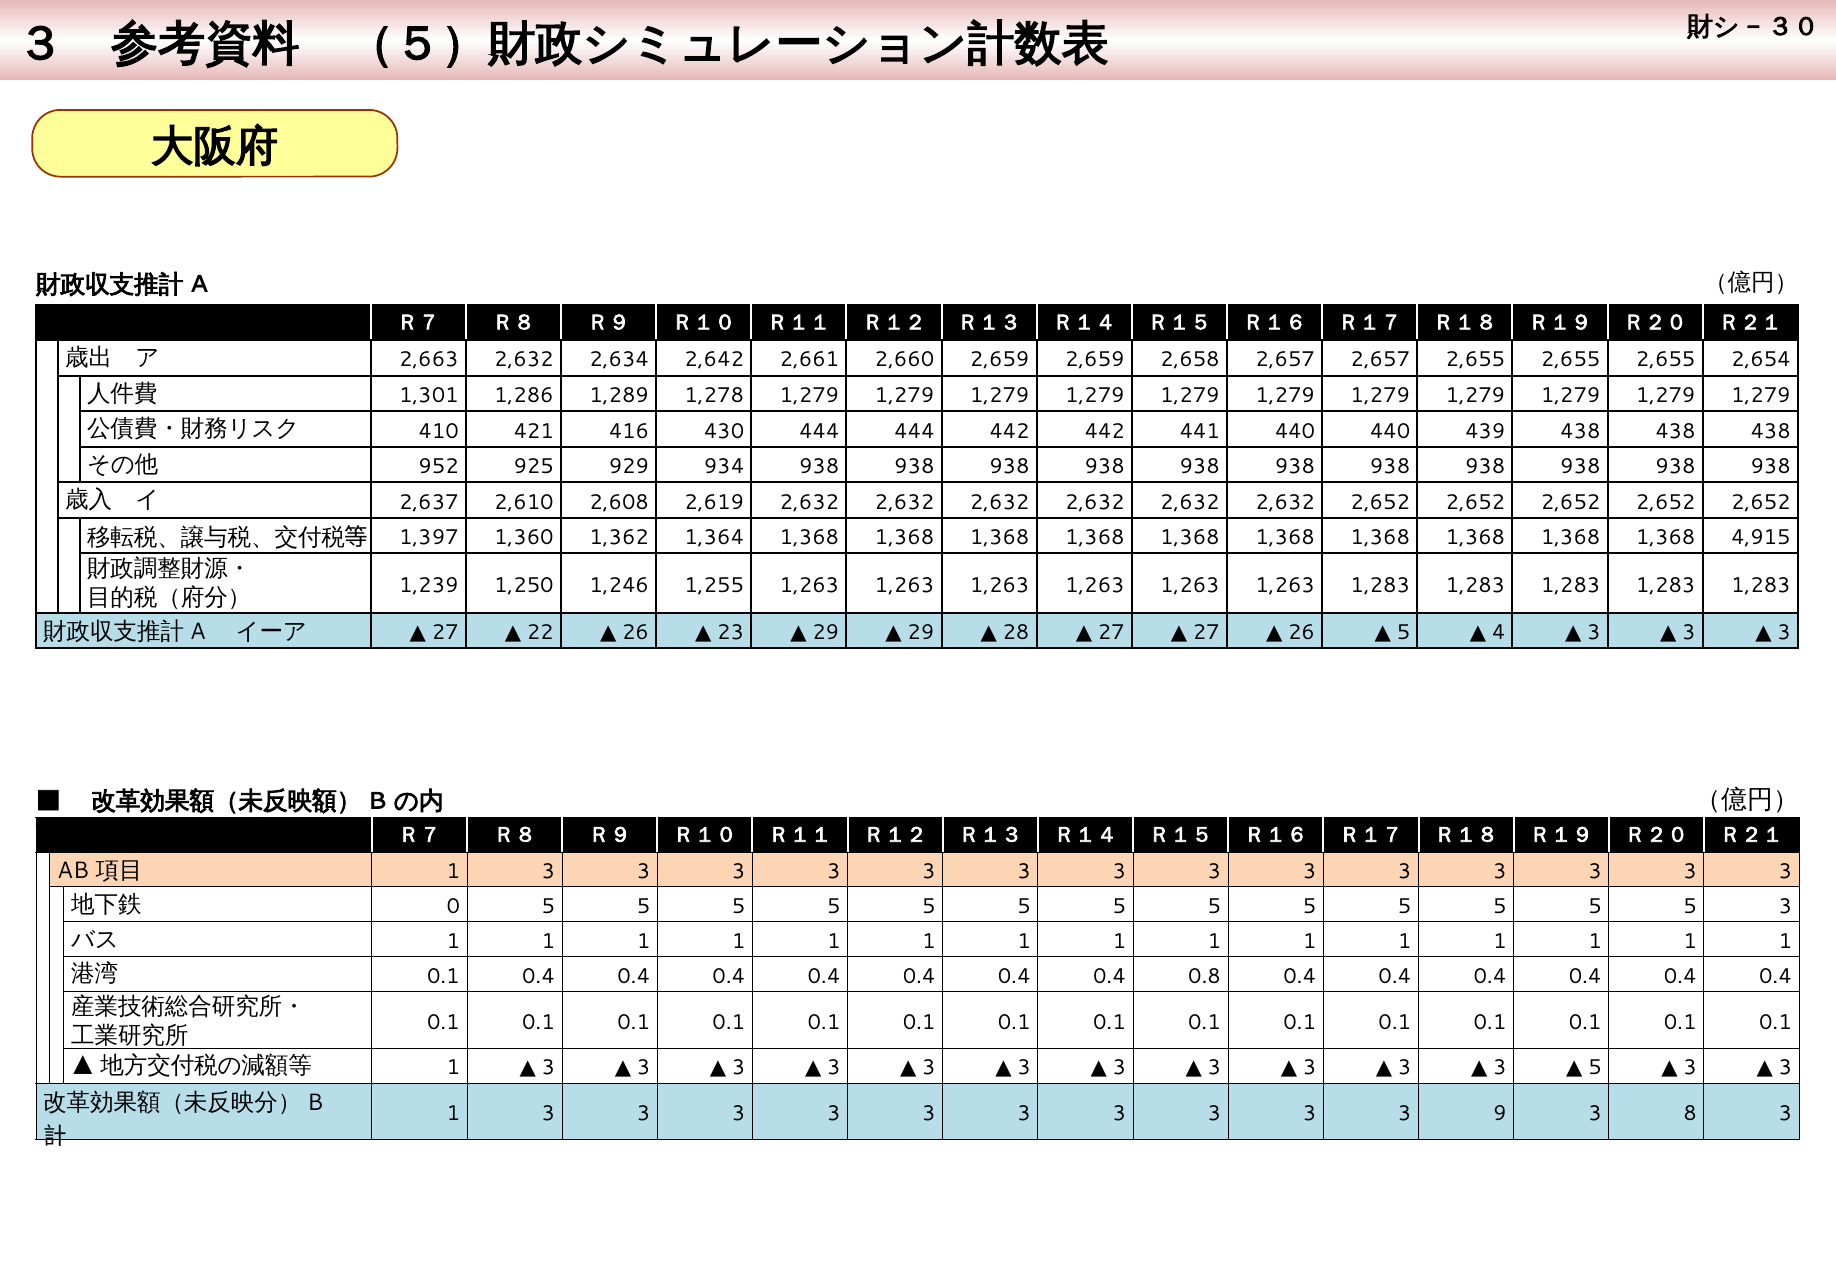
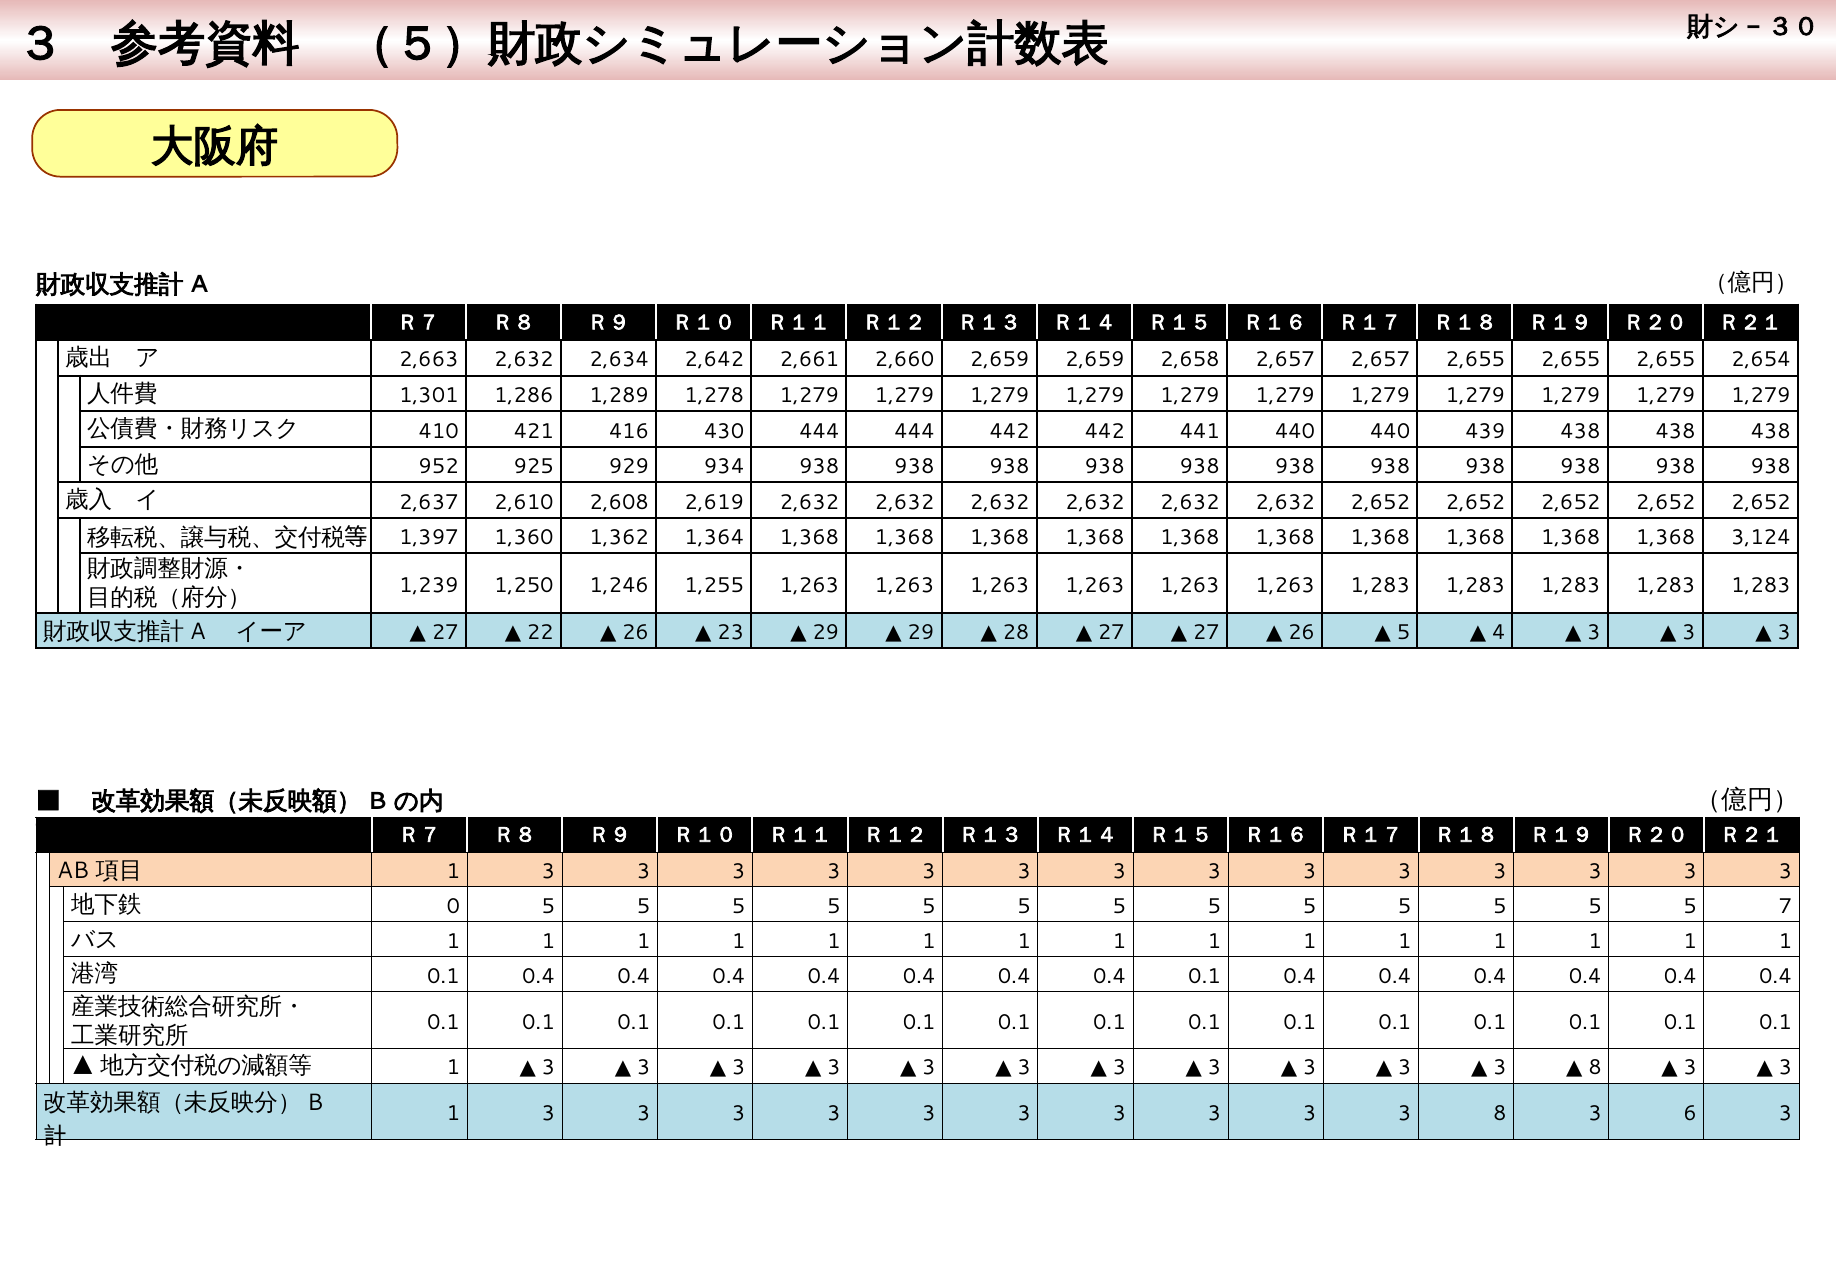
4,915: 4,915 -> 3,124 (1761, 538)
5 3: 3 -> 7 (1785, 906)
0.4 0.8: 0.8 -> 0.1 (1205, 976)
5: 5 -> 8 (1595, 1068)
3 9: 9 -> 8 (1500, 1114)
8: 8 -> 6 (1690, 1114)
